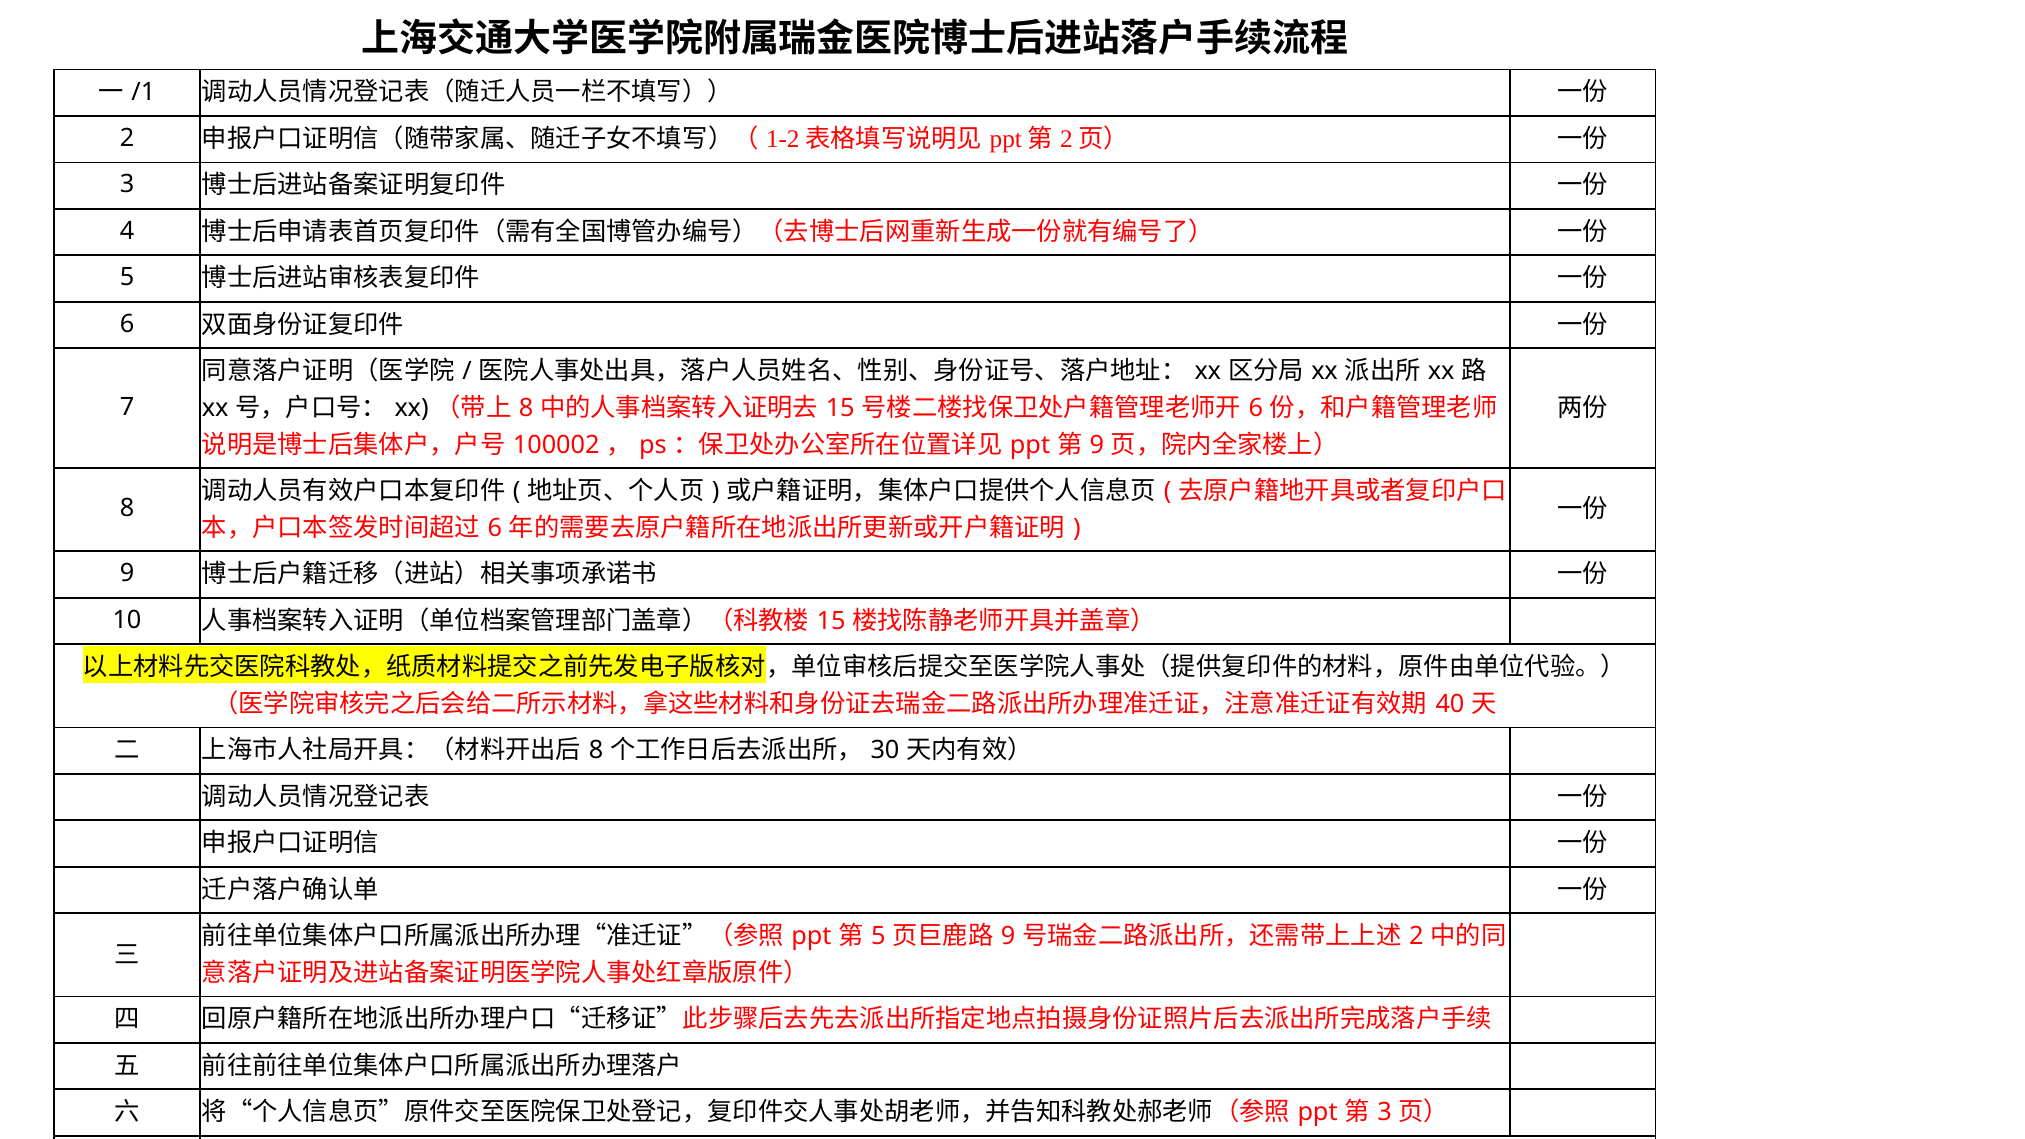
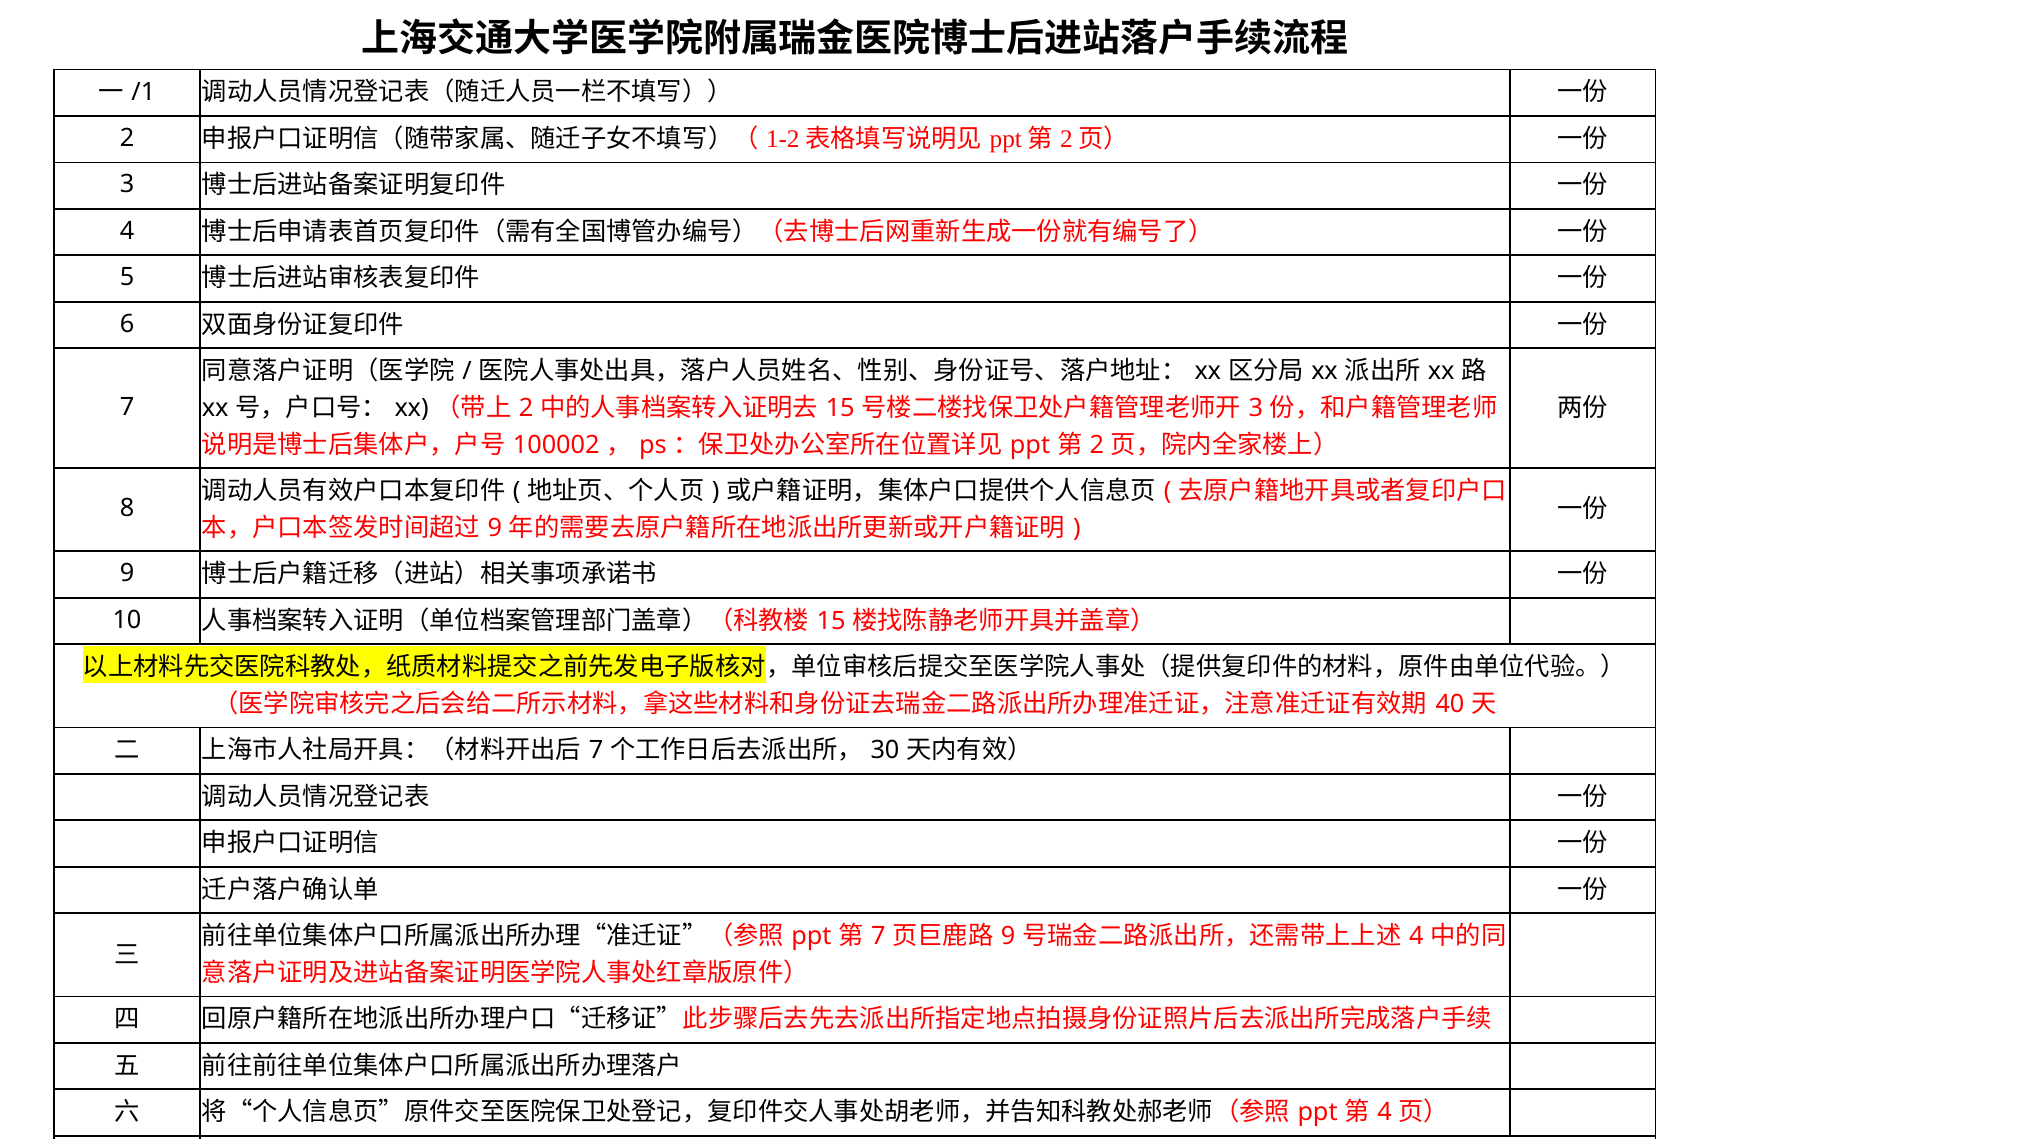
8: 8 -> 2 (526, 408)
6: 6 -> 3 (1256, 408)
9: 9 -> 2 (1097, 445)
6: 6 -> 9 (495, 528)
8: 8 -> 7 (596, 751)
5: 5 -> 7 (878, 936)
2: 2 -> 4 (1416, 936)
3: 3 -> 4 (1384, 1112)
